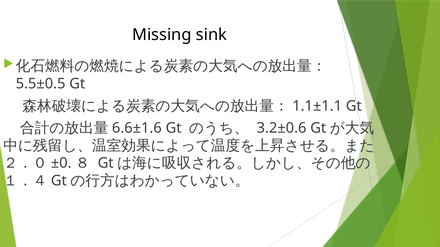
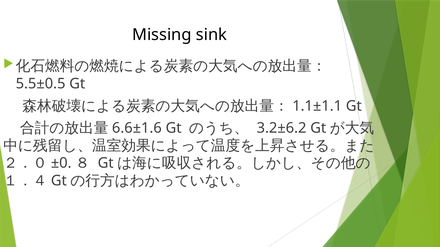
3.2±0.6: 3.2±0.6 -> 3.2±6.2 (282, 128)
